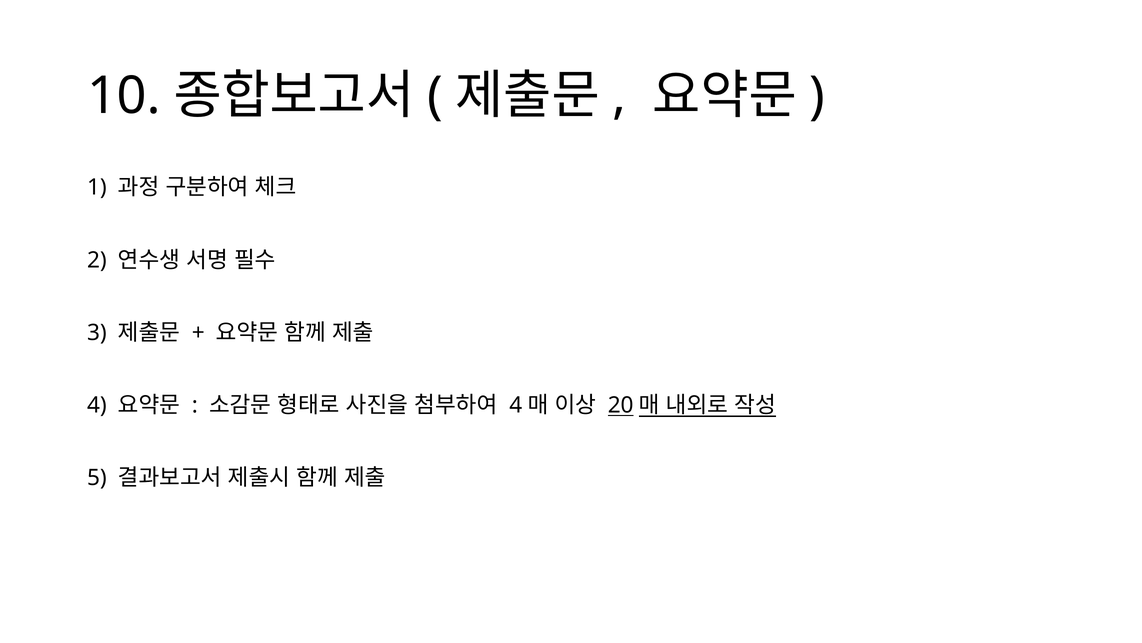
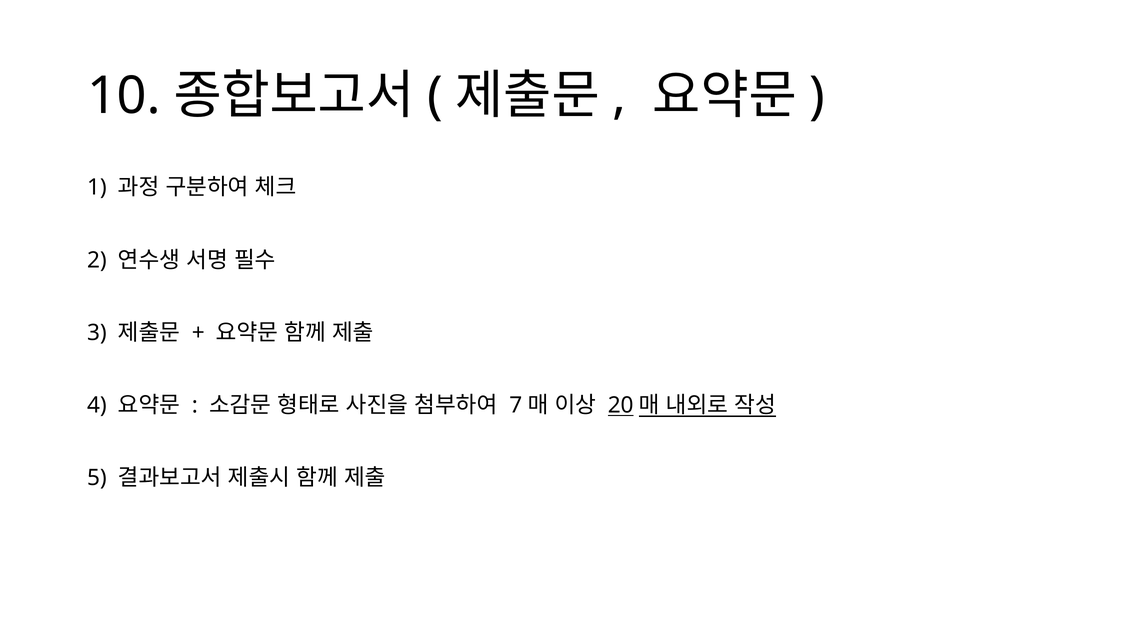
4: 4 -> 7 (516, 405)
